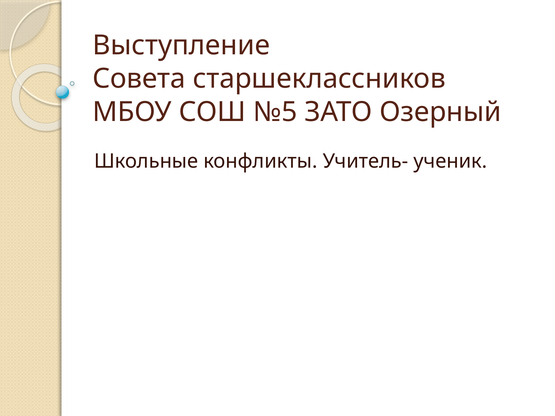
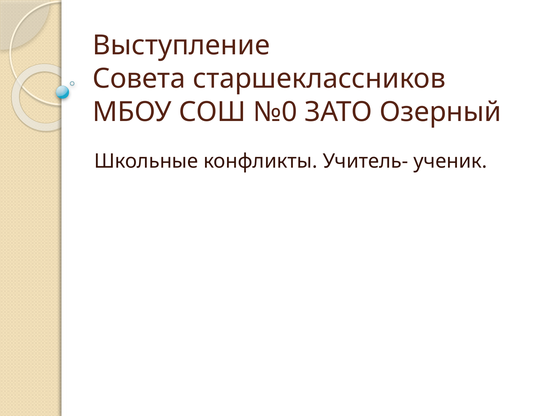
№5: №5 -> №0 (275, 112)
